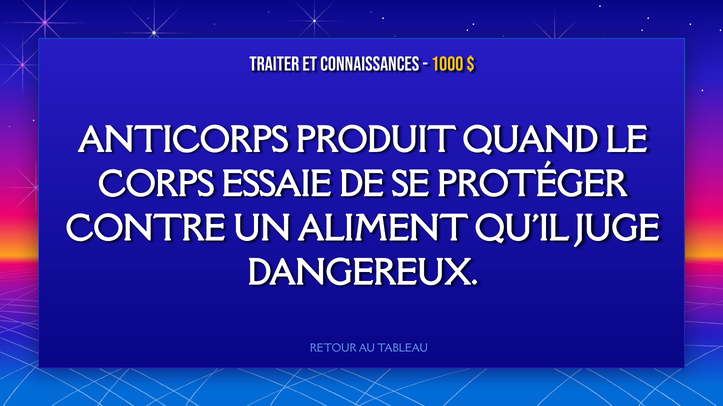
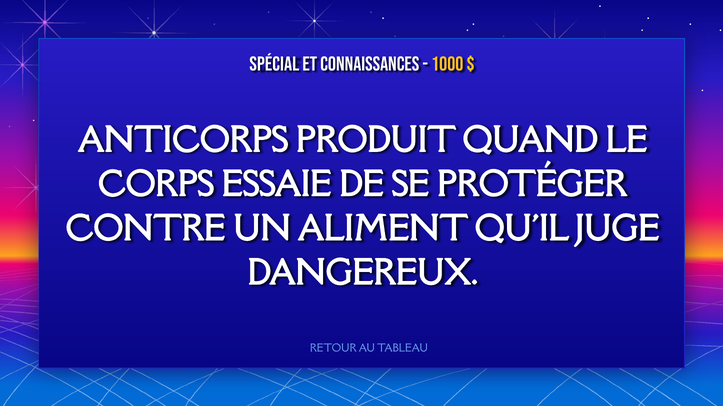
TRAITER: TRAITER -> SPÉCIAL (274, 64)
